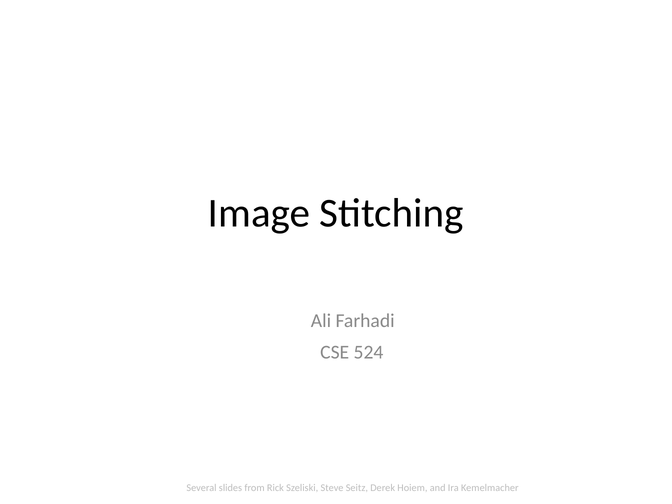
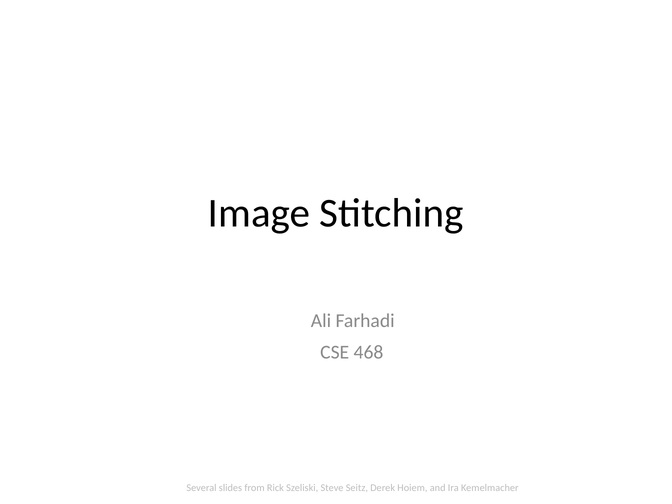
524: 524 -> 468 (368, 352)
